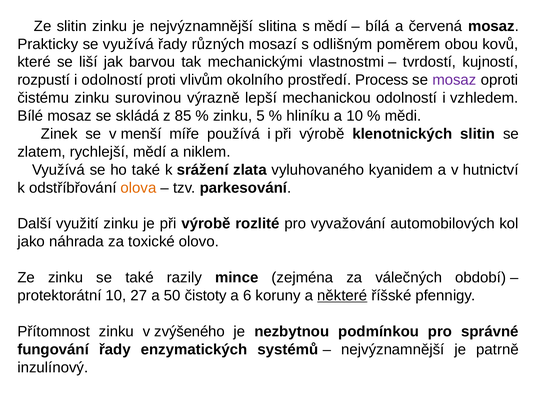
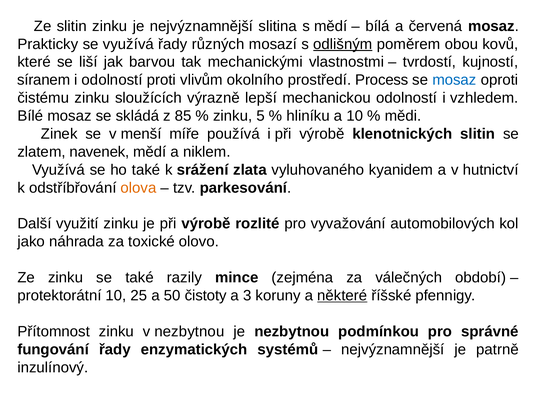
odlišným underline: none -> present (343, 44)
rozpustí: rozpustí -> síranem (44, 80)
mosaz colour: purple -> blue (454, 80)
surovinou: surovinou -> sloužících (148, 98)
rychlejší: rychlejší -> navenek (99, 152)
27: 27 -> 25 (139, 296)
6: 6 -> 3 (247, 296)
v zvýšeného: zvýšeného -> nezbytnou (189, 332)
